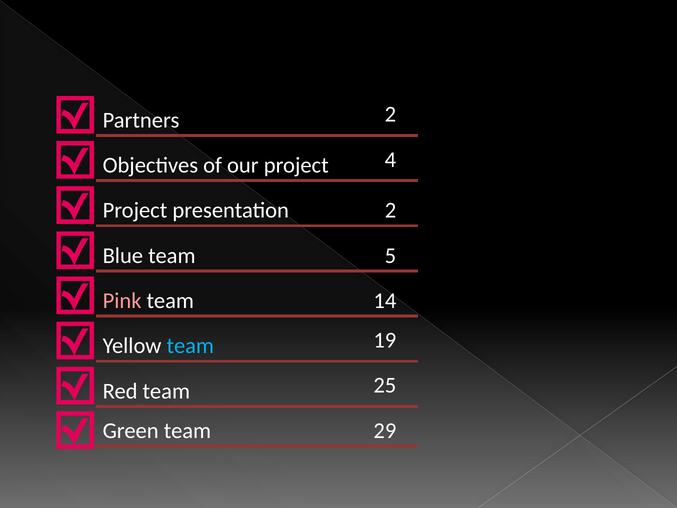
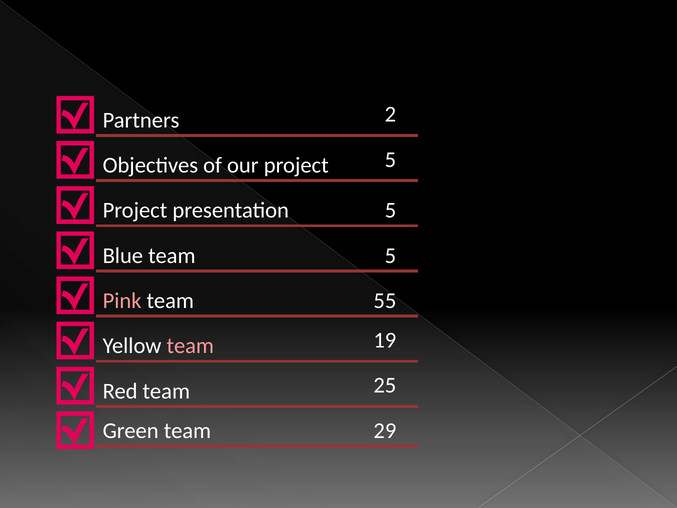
project 4: 4 -> 5 (390, 160)
presentation 2: 2 -> 5 (390, 210)
14: 14 -> 55 (385, 301)
team colour: light blue -> pink (190, 346)
